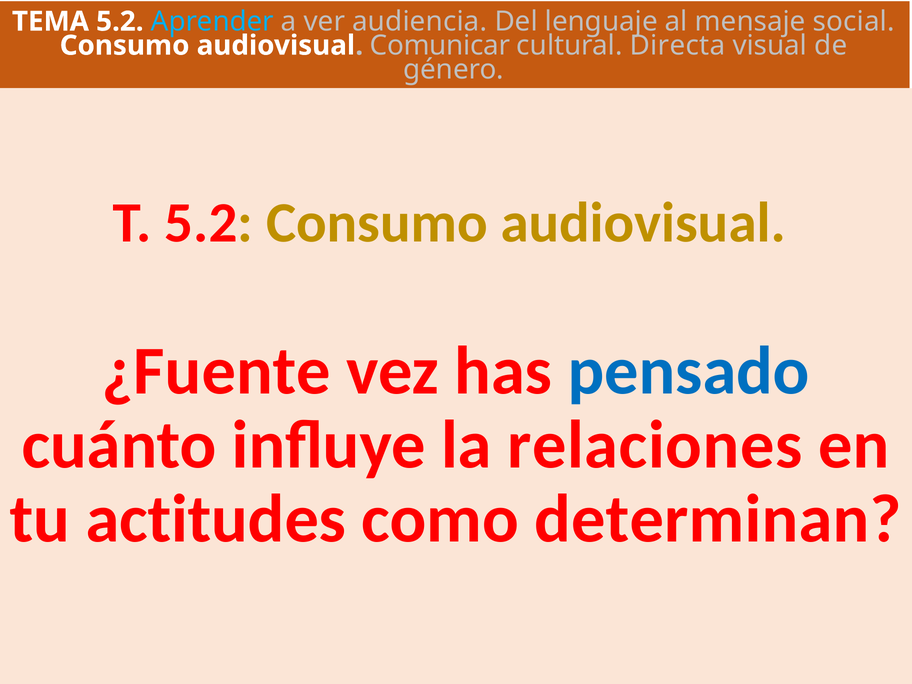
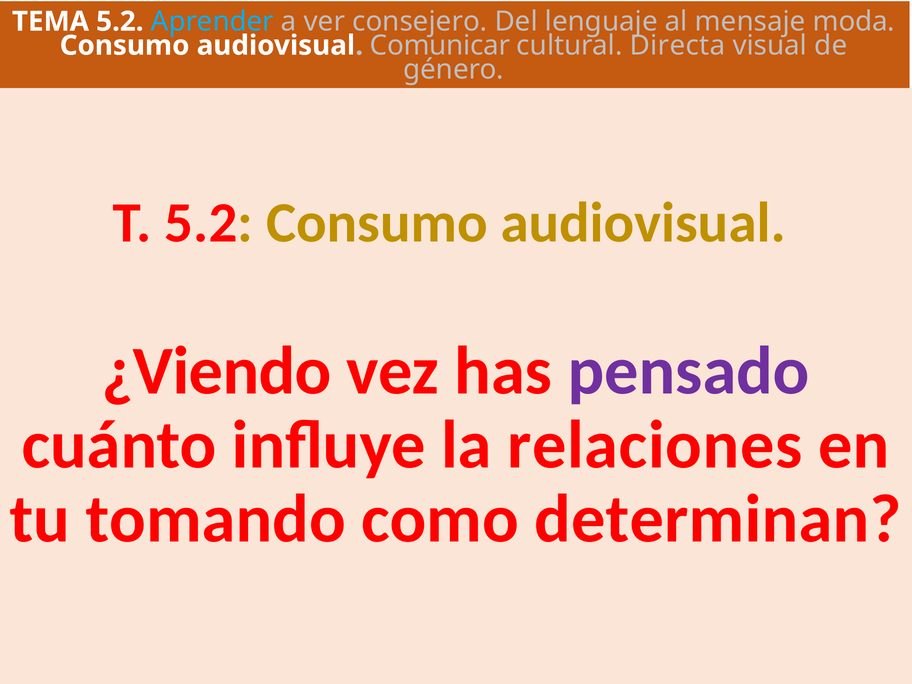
audiencia: audiencia -> consejero (420, 21)
social: social -> moda (854, 21)
¿Fuente: ¿Fuente -> ¿Viendo (217, 371)
pensado colour: blue -> purple (689, 371)
actitudes: actitudes -> tomando (216, 519)
